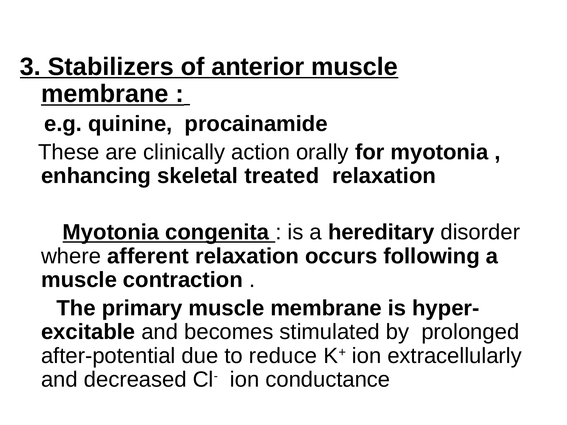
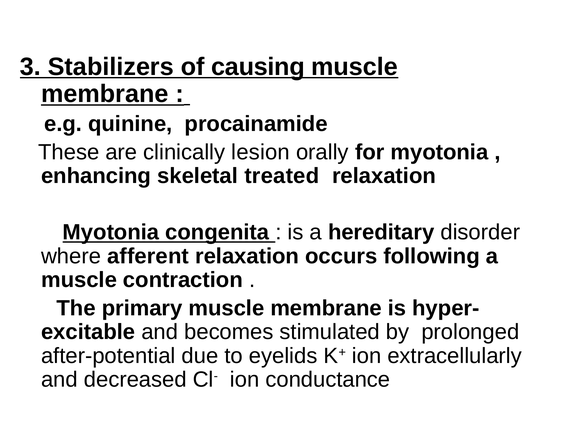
anterior: anterior -> causing (258, 67)
action: action -> lesion (261, 152)
reduce: reduce -> eyelids (283, 356)
